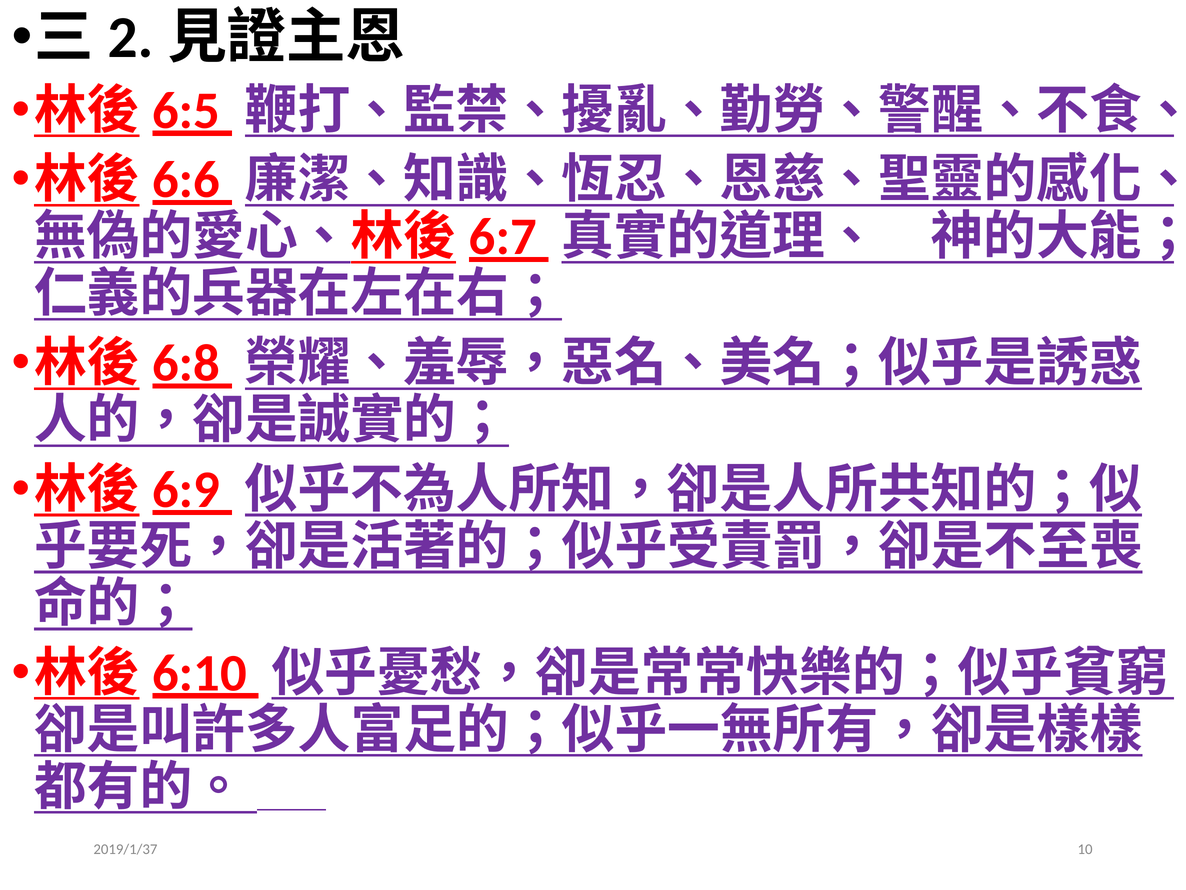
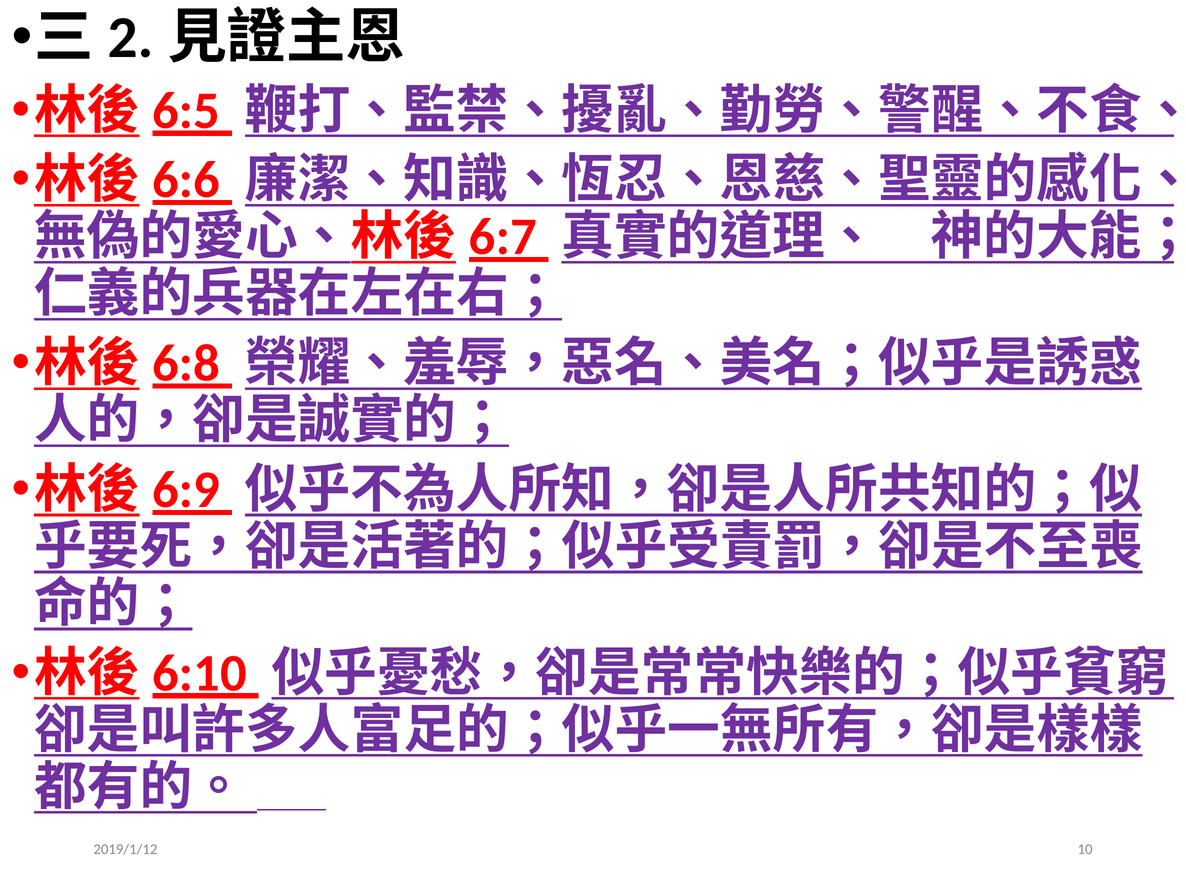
2019/1/37: 2019/1/37 -> 2019/1/12 (125, 849)
